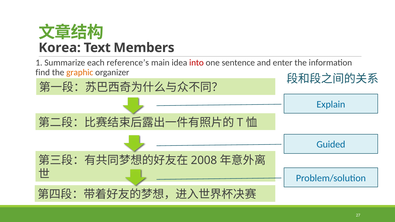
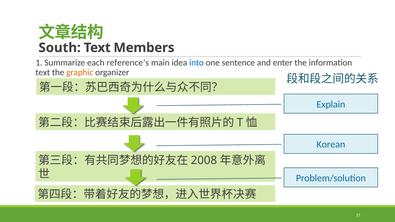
Korea: Korea -> South (60, 48)
into colour: red -> blue (196, 63)
find: find -> text (43, 72)
Guided: Guided -> Korean (331, 145)
